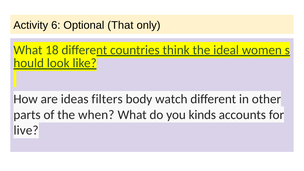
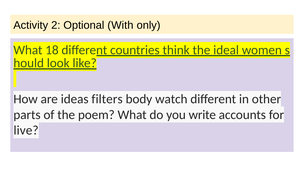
6: 6 -> 2 (56, 25)
That: That -> With (120, 25)
when: when -> poem (96, 115)
kinds: kinds -> write (202, 115)
